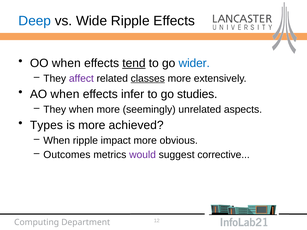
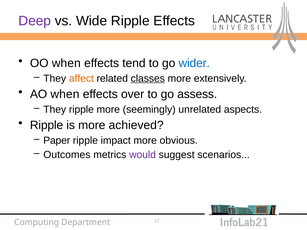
Deep colour: blue -> purple (35, 21)
tend underline: present -> none (134, 63)
affect colour: purple -> orange (81, 78)
infer: infer -> over (133, 94)
studies: studies -> assess (197, 94)
They when: when -> ripple (81, 110)
Types: Types -> Ripple (47, 125)
When: When -> Paper (57, 141)
corrective: corrective -> scenarios (224, 155)
